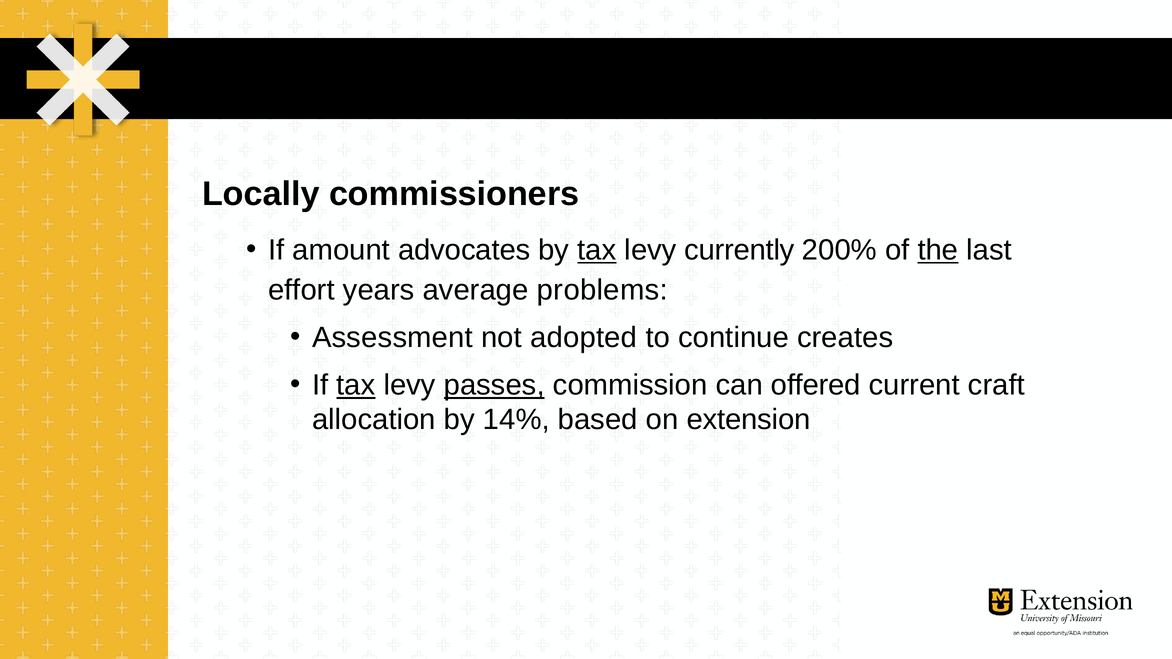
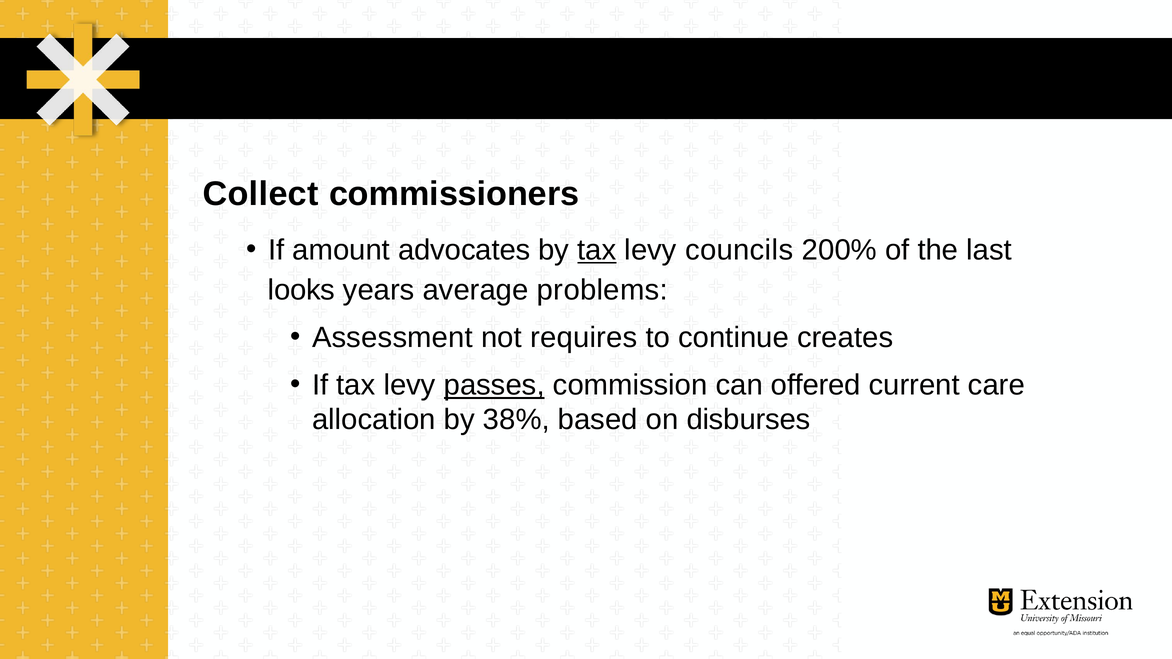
Locally: Locally -> Collect (261, 194)
currently: currently -> councils (739, 250)
the underline: present -> none (938, 250)
effort: effort -> looks (302, 290)
adopted: adopted -> requires (584, 338)
tax underline: present -> none (356, 385)
craft: craft -> care (996, 385)
14%: 14% -> 38% (516, 420)
extension: extension -> disburses (749, 420)
